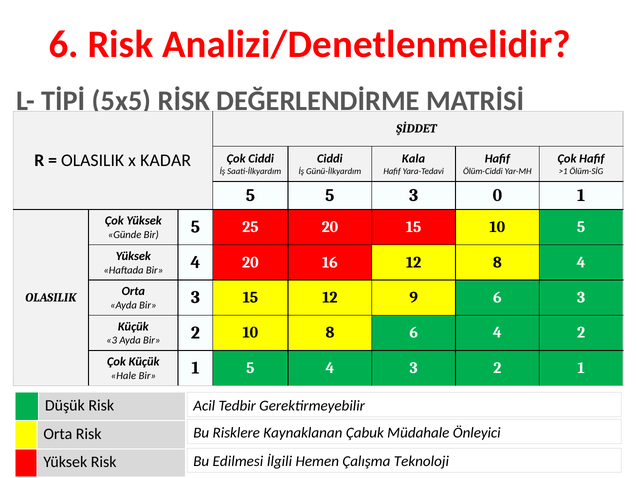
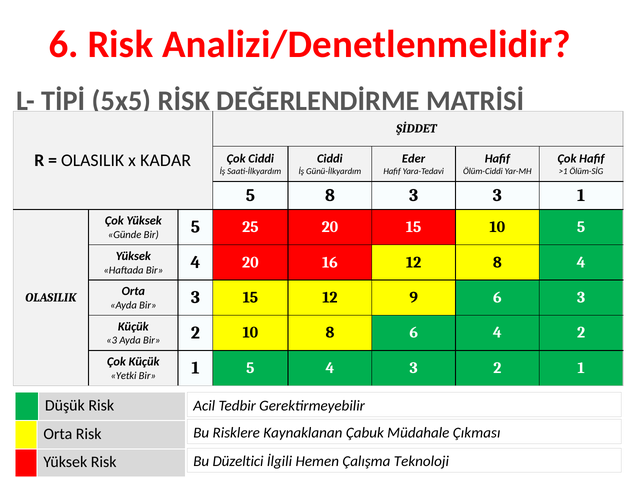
Kala: Kala -> Eder (414, 159)
5 5: 5 -> 8 (330, 195)
3 0: 0 -> 3 (497, 195)
Hale: Hale -> Yetki (124, 375)
Önleyici: Önleyici -> Çıkması (477, 432)
Edilmesi: Edilmesi -> Düzeltici (238, 461)
